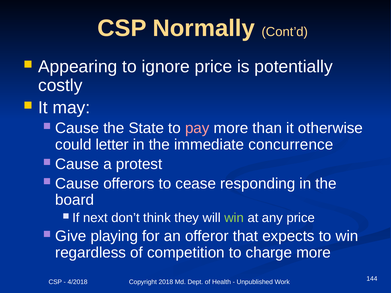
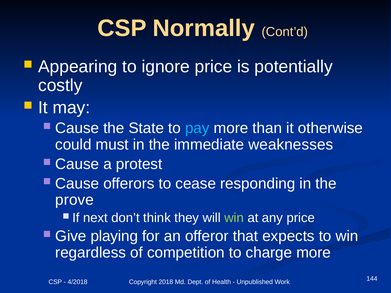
pay colour: pink -> light blue (197, 128)
letter: letter -> must (112, 145)
concurrence: concurrence -> weaknesses (291, 145)
board: board -> prove (75, 200)
